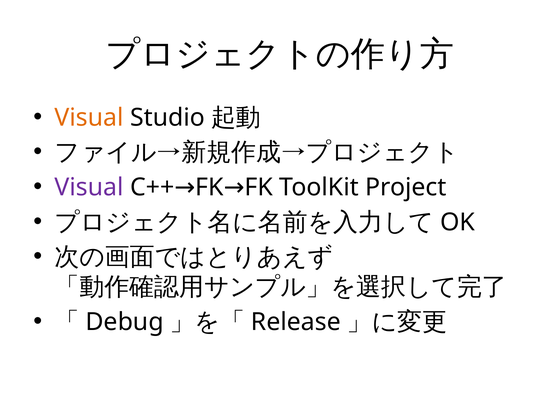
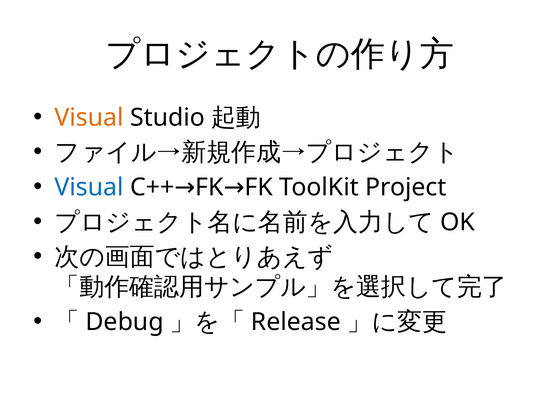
Visual colour: purple -> blue (89, 187)
